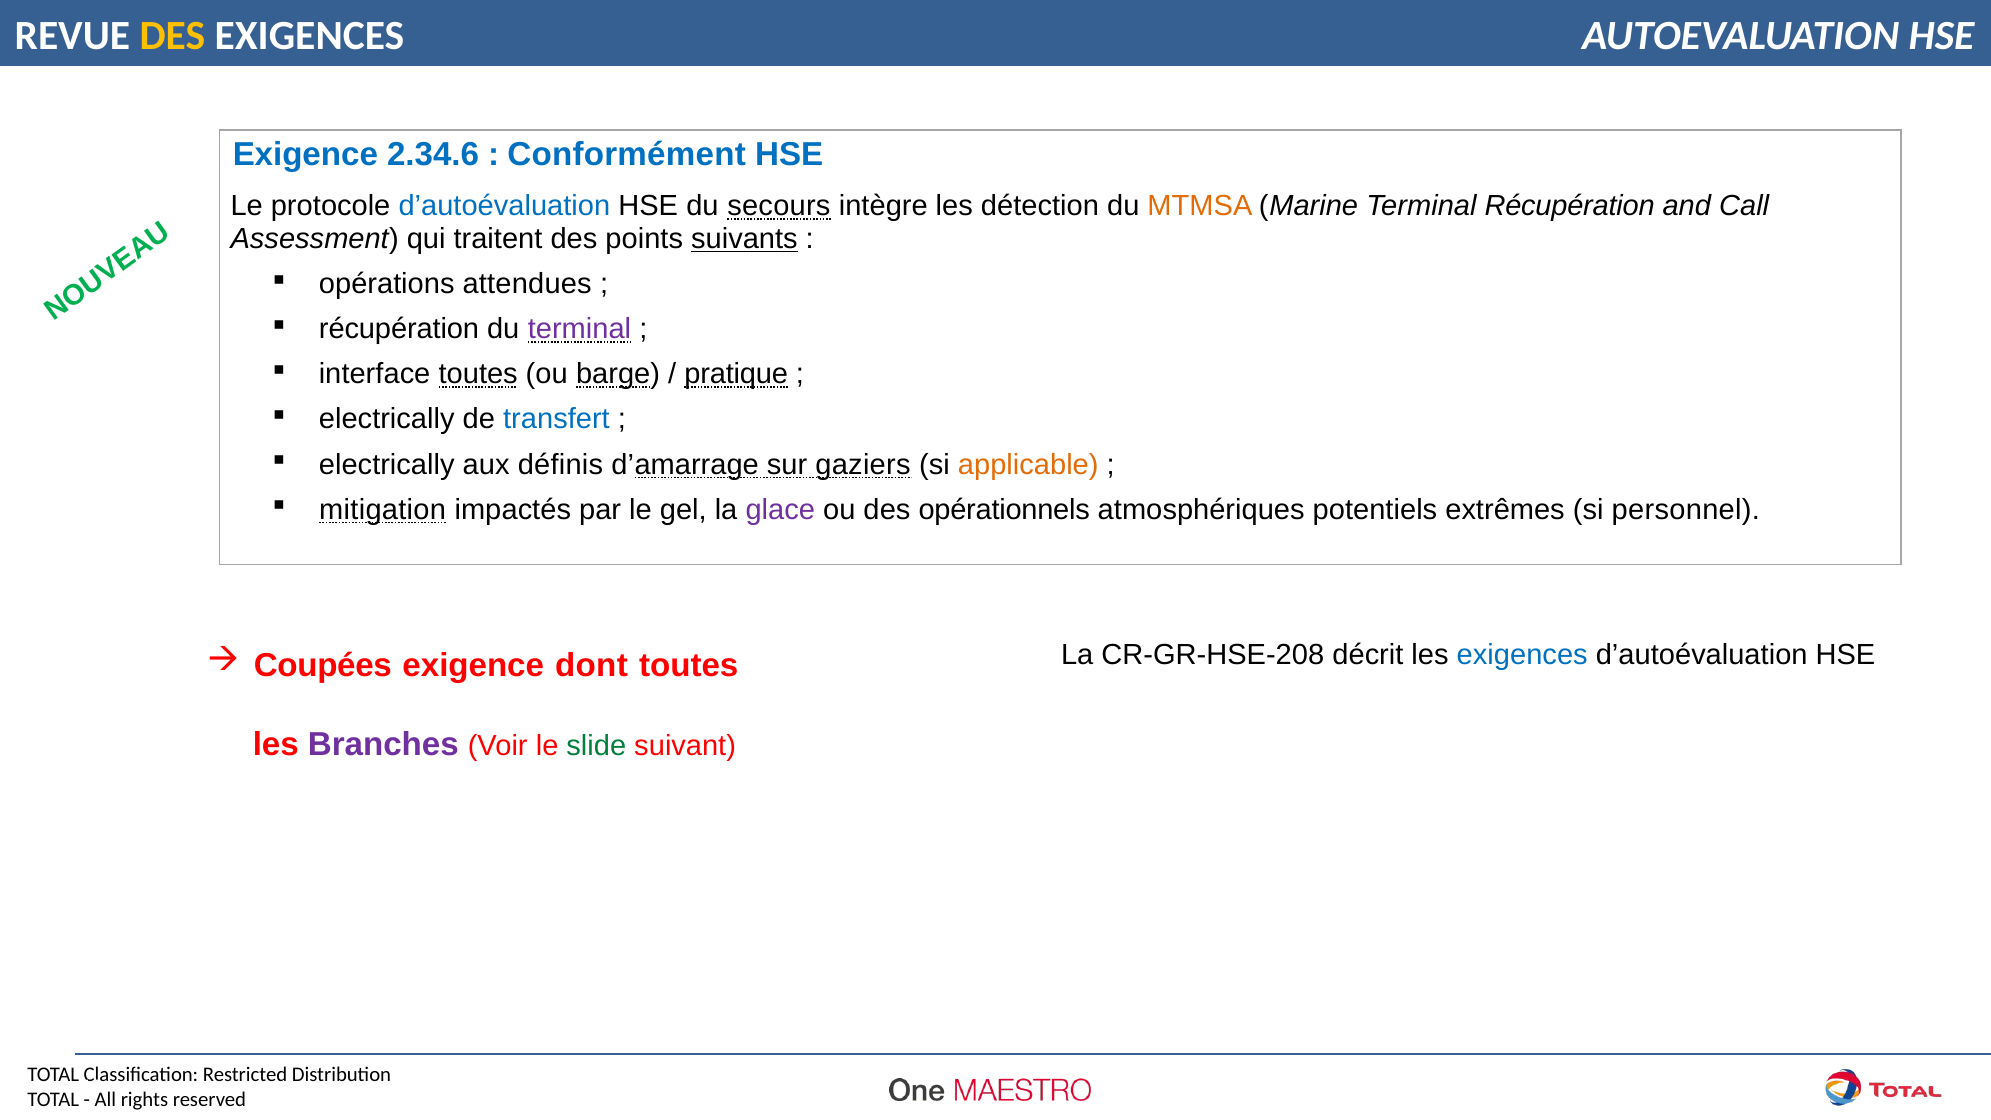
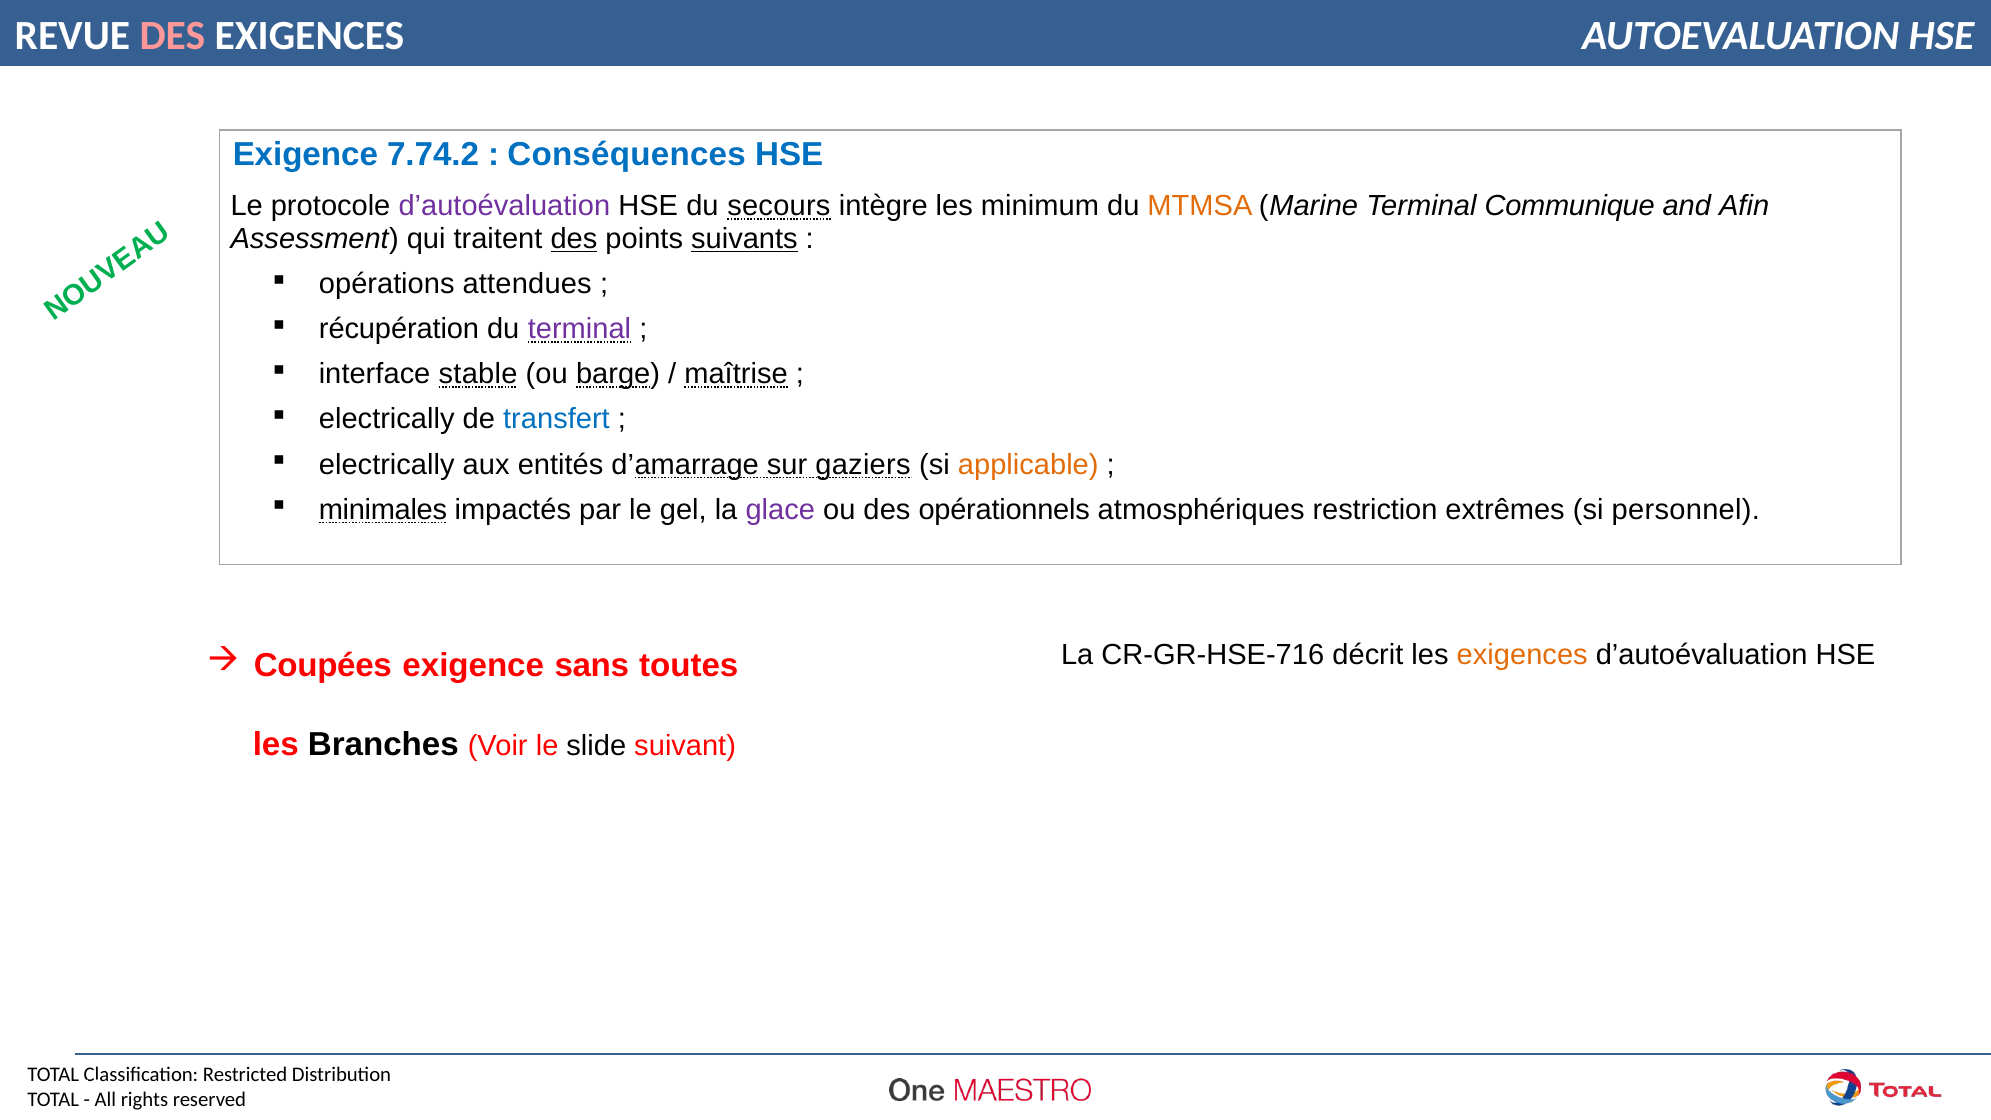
DES colour: yellow -> pink (172, 36)
2.34.6: 2.34.6 -> 7.74.2 (433, 154)
Conformément: Conformément -> Conséquences (627, 154)
d’autoévaluation colour: blue -> purple (504, 206)
détection: détection -> minimum (1040, 206)
Terminal Récupération: Récupération -> Communique (1570, 206)
Call: Call -> Afin (1744, 206)
des underline: none -> present (574, 239)
interface toutes: toutes -> stable (478, 374)
pratique: pratique -> maîtrise (736, 374)
définis: définis -> entités (561, 464)
mitigation: mitigation -> minimales (383, 510)
potentiels: potentiels -> restriction (1375, 510)
CR-GR-HSE-208: CR-GR-HSE-208 -> CR-GR-HSE-716 (1213, 655)
exigences colour: blue -> orange (1522, 655)
dont: dont -> sans (592, 665)
Branches colour: purple -> black (383, 745)
slide colour: green -> black (596, 746)
